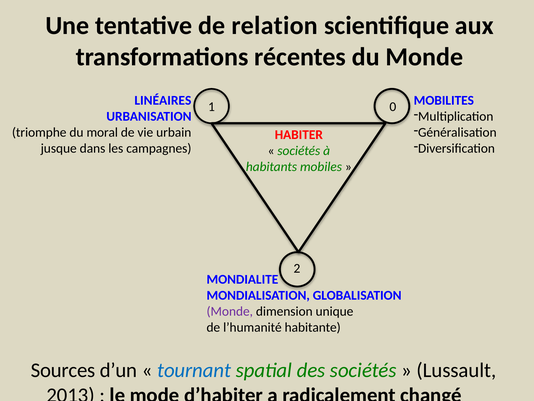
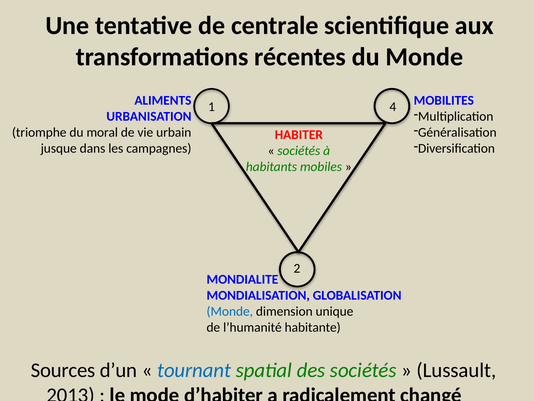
relation: relation -> centrale (275, 26)
LINÉAIRES: LINÉAIRES -> ALIMENTS (163, 100)
0: 0 -> 4 (393, 107)
Monde colour: purple -> blue (230, 311)
